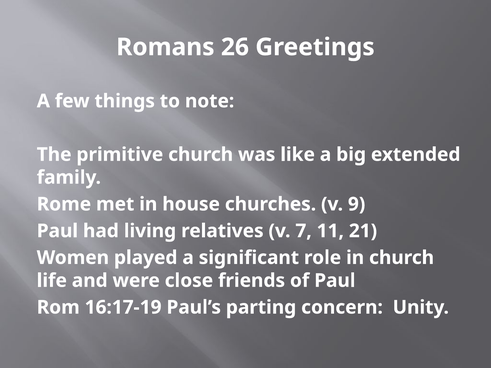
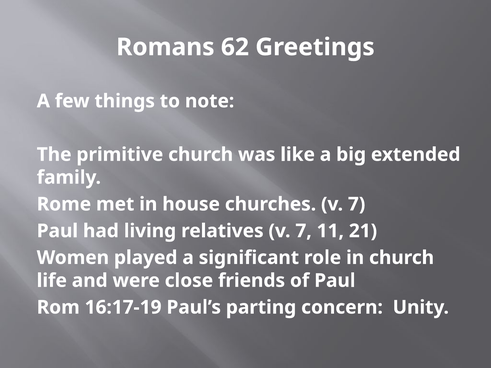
26: 26 -> 62 (235, 47)
churches v 9: 9 -> 7 (357, 204)
